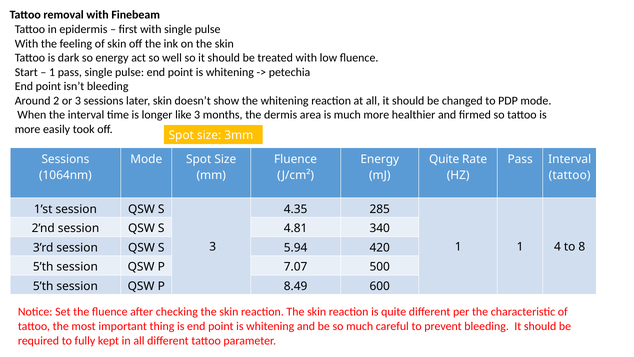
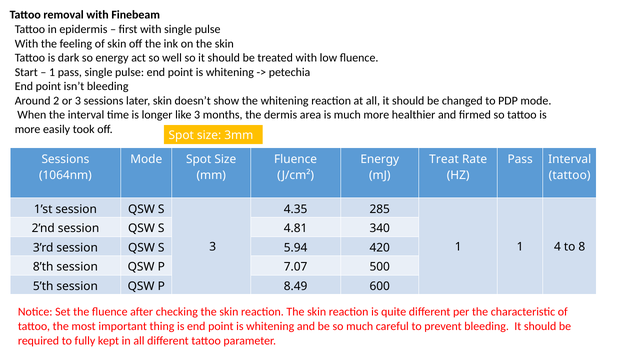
Quite: Quite -> Treat (444, 159)
5’th: 5’th -> 8’th (43, 267)
